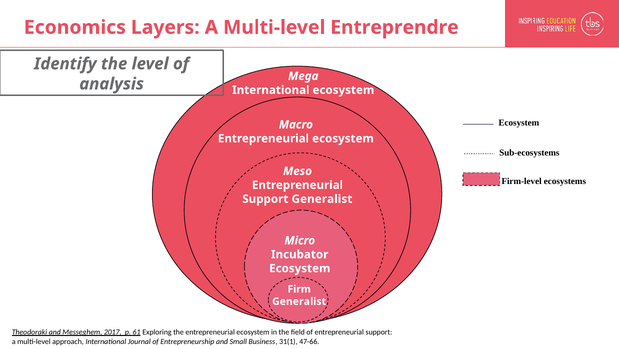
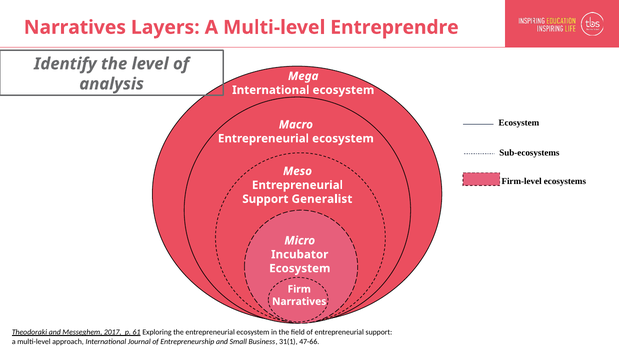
Economics: Economics -> Narratives (75, 27)
Generalist: Generalist -> Narratives (299, 302)
